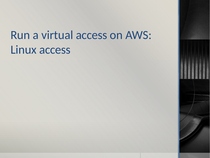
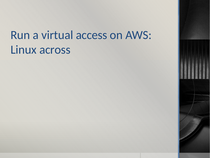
Linux access: access -> across (55, 50)
